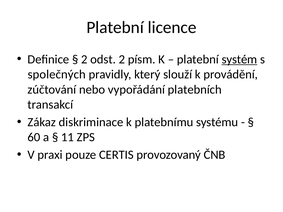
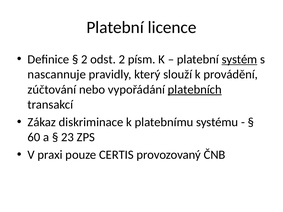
společných: společných -> nascannuje (57, 74)
platebních underline: none -> present (195, 90)
11: 11 -> 23 (68, 137)
